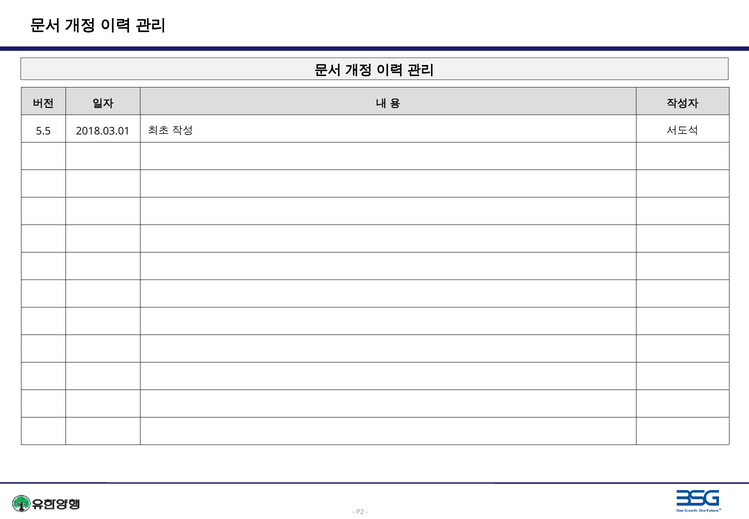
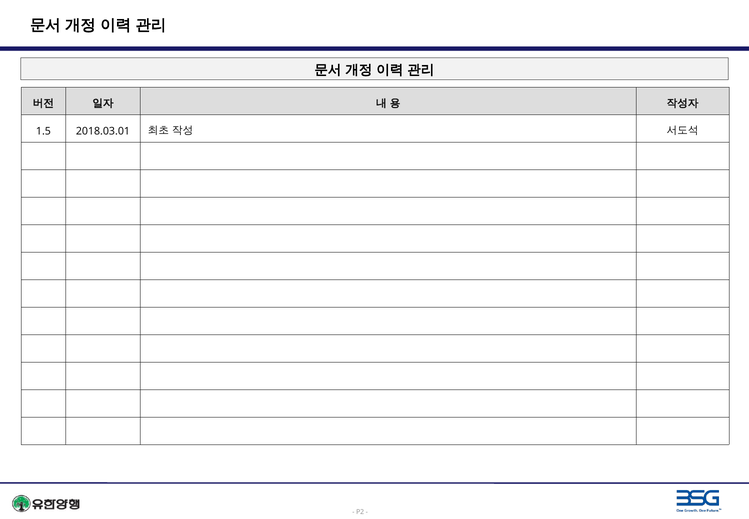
5.5: 5.5 -> 1.5 (43, 131)
